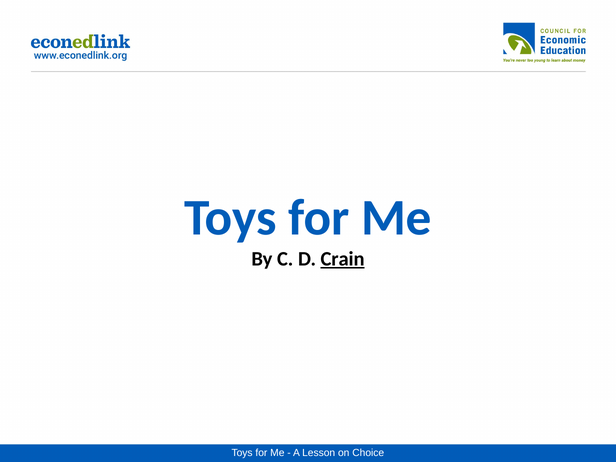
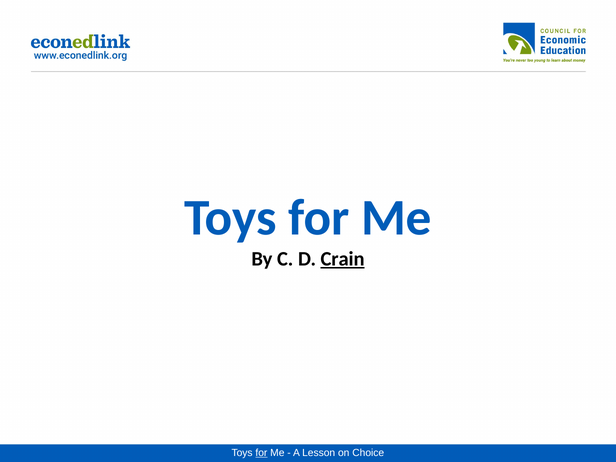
for underline: none -> present (261, 453)
